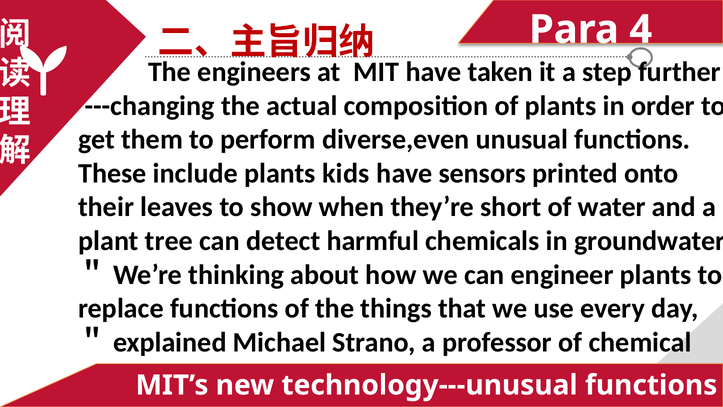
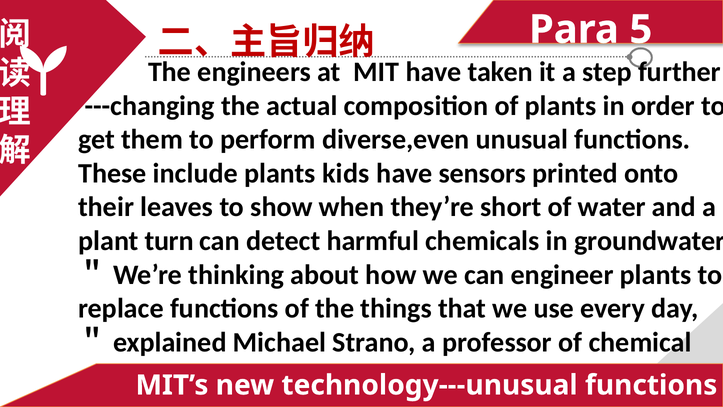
4: 4 -> 5 (641, 30)
tree: tree -> turn (169, 241)
